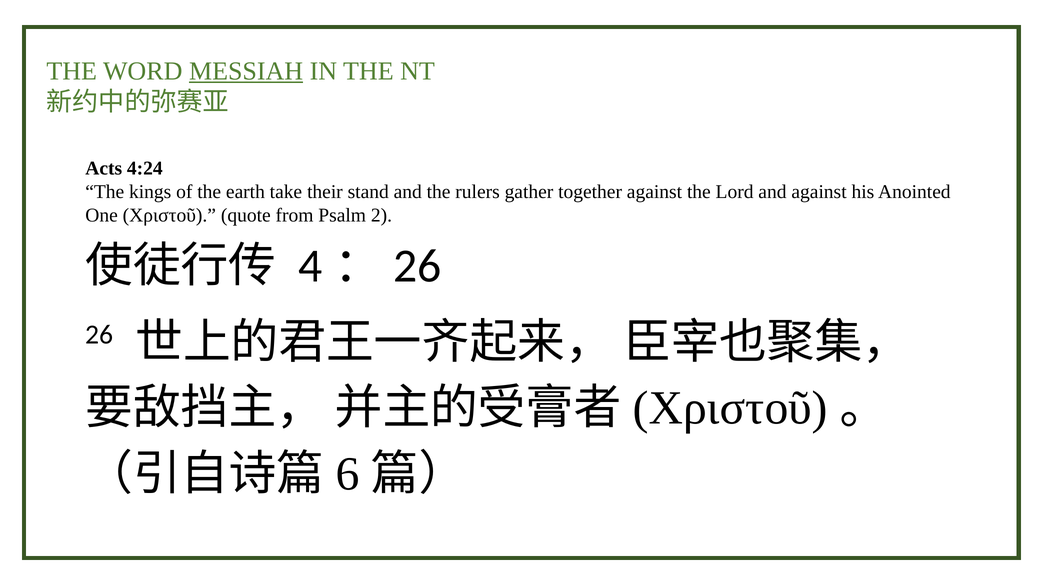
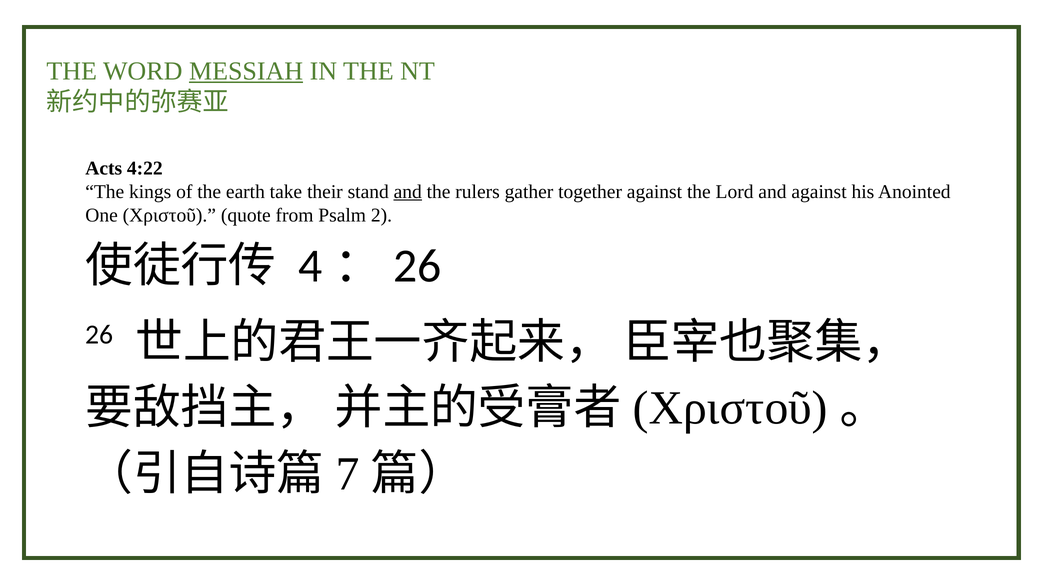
4:24: 4:24 -> 4:22 (145, 168)
and underline: none -> present (408, 192)
6: 6 -> 7 (347, 474)
